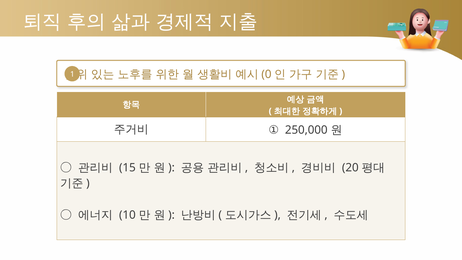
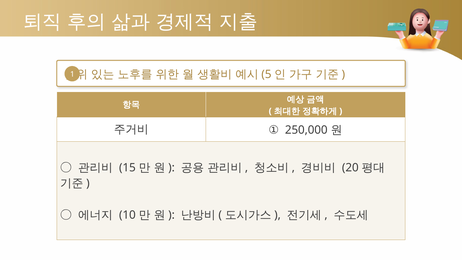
0: 0 -> 5 (266, 74)
